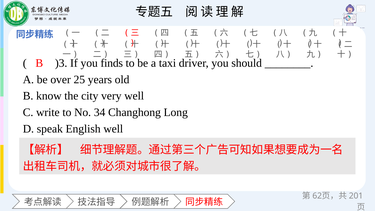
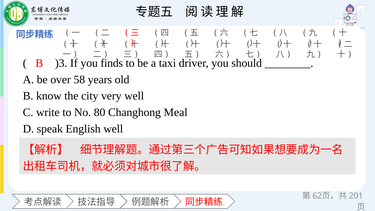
25: 25 -> 58 (79, 79)
34: 34 -> 80 (100, 112)
Long: Long -> Meal (176, 112)
